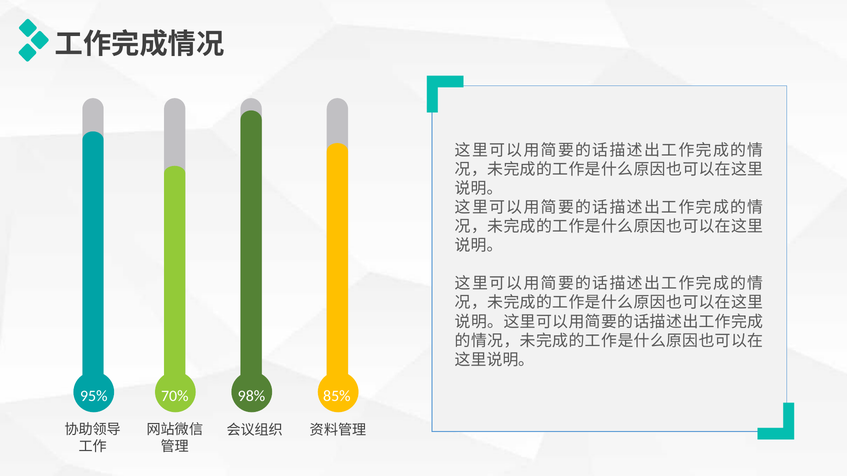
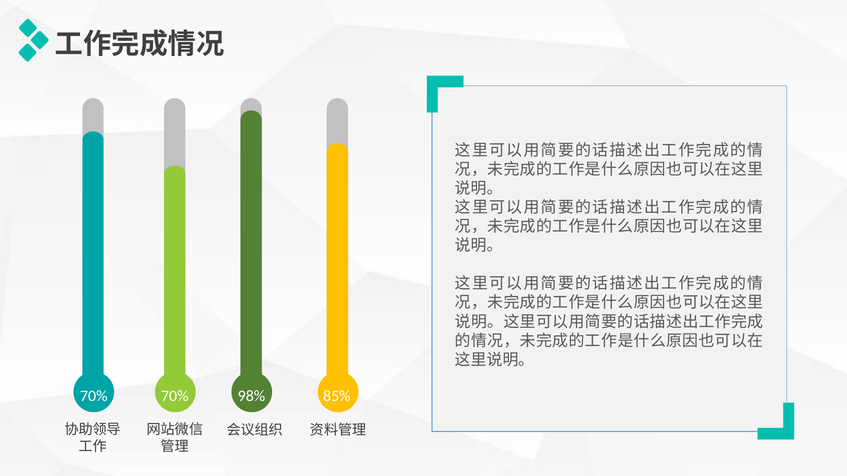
95%: 95% -> 70% (94, 396)
